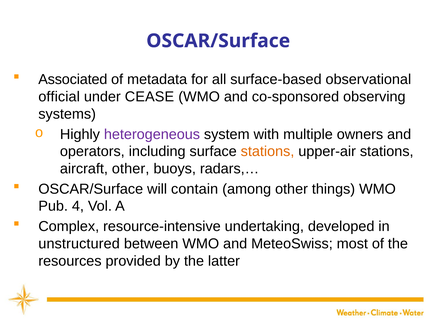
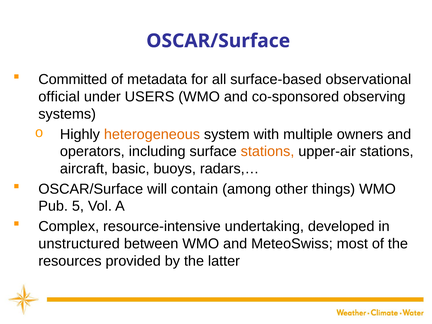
Associated: Associated -> Committed (73, 80)
CEASE: CEASE -> USERS (150, 97)
heterogeneous colour: purple -> orange (152, 134)
aircraft other: other -> basic (131, 169)
4: 4 -> 5 (78, 206)
